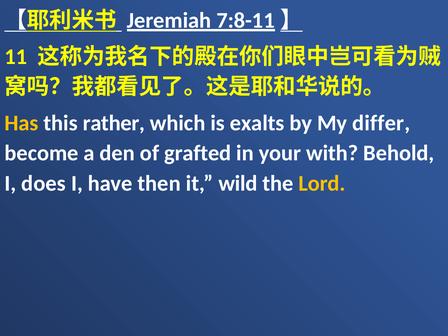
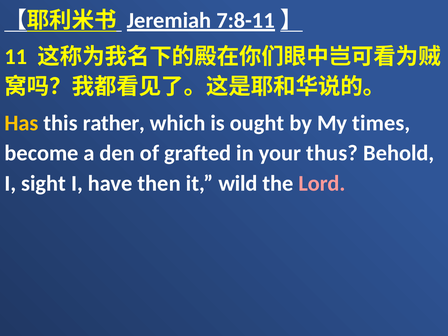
exalts: exalts -> ought (257, 123)
differ: differ -> times (381, 123)
with: with -> thus (332, 153)
does: does -> sight (44, 183)
Lord colour: yellow -> pink (322, 183)
